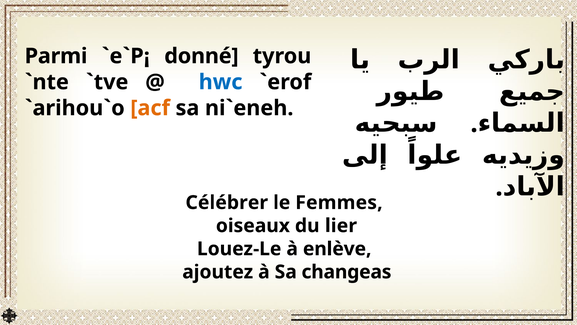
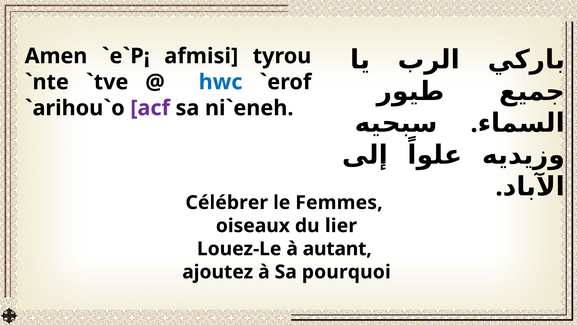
Parmi: Parmi -> Amen (56, 56)
donné: donné -> afmisi (201, 56)
acf colour: orange -> purple (150, 108)
enlève: enlève -> autant (337, 249)
changeas: changeas -> pourquoi (346, 272)
